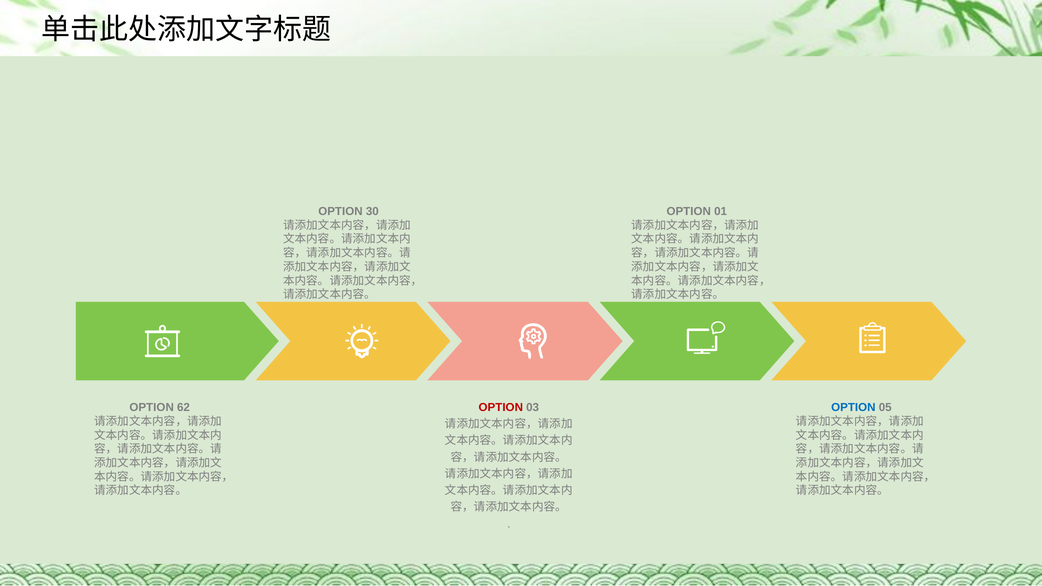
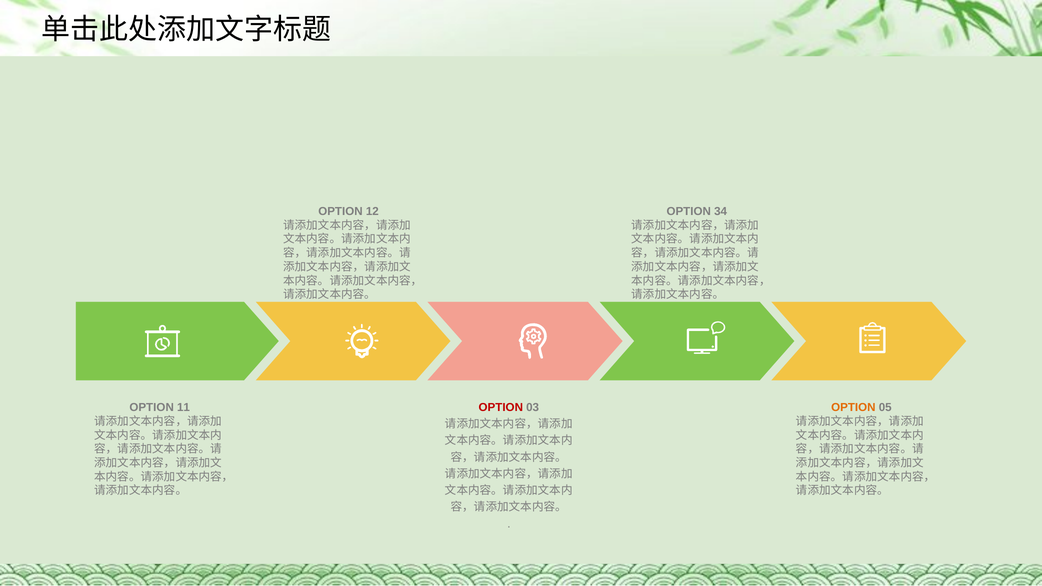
30: 30 -> 12 (372, 211)
01: 01 -> 34 (721, 211)
62: 62 -> 11 (183, 408)
OPTION colour: blue -> orange (853, 408)
